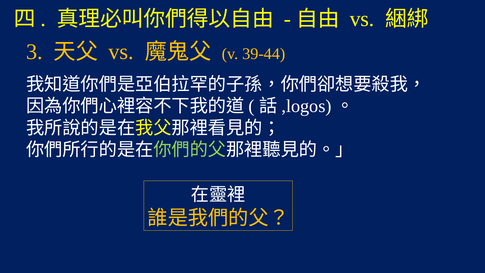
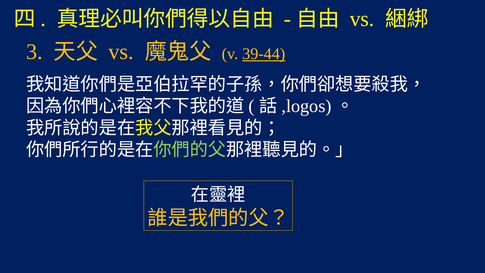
39-44 underline: none -> present (264, 54)
